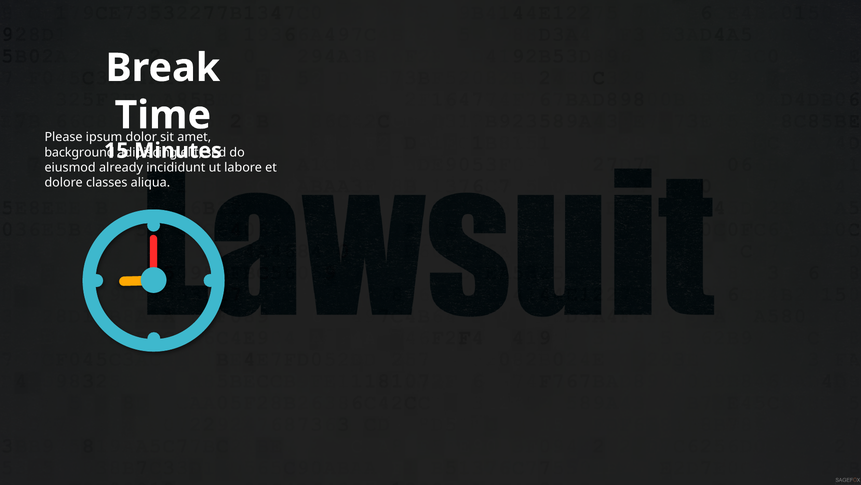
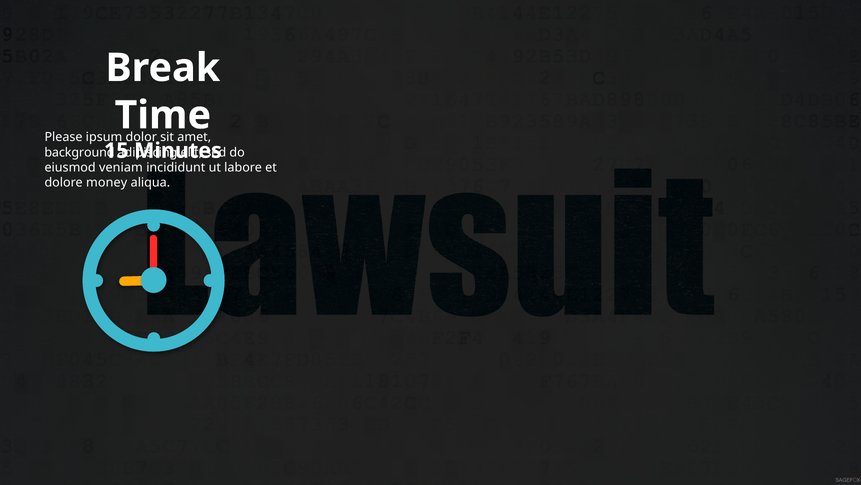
already: already -> veniam (121, 167)
classes: classes -> money (107, 182)
